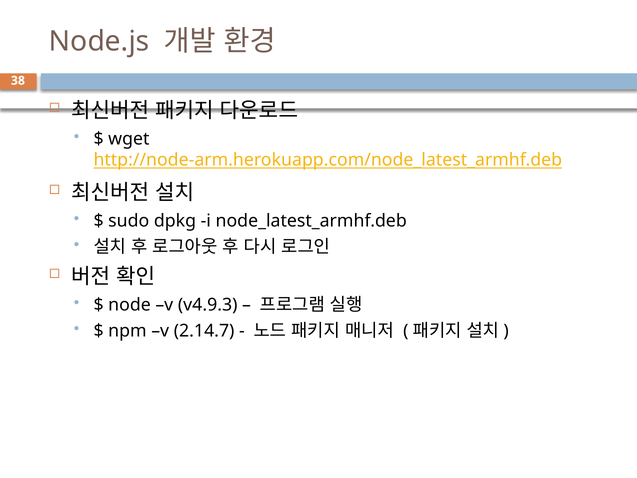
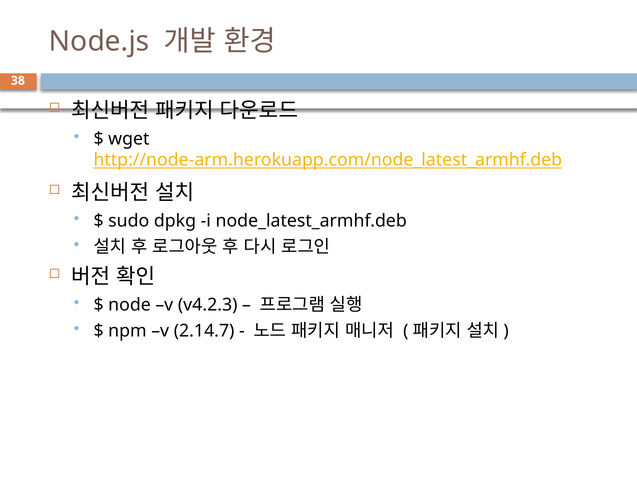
v4.9.3: v4.9.3 -> v4.2.3 (208, 305)
